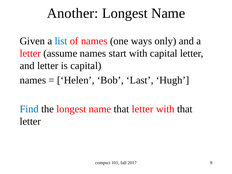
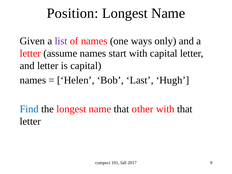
Another: Another -> Position (73, 13)
list colour: blue -> purple (61, 41)
name that letter: letter -> other (143, 109)
